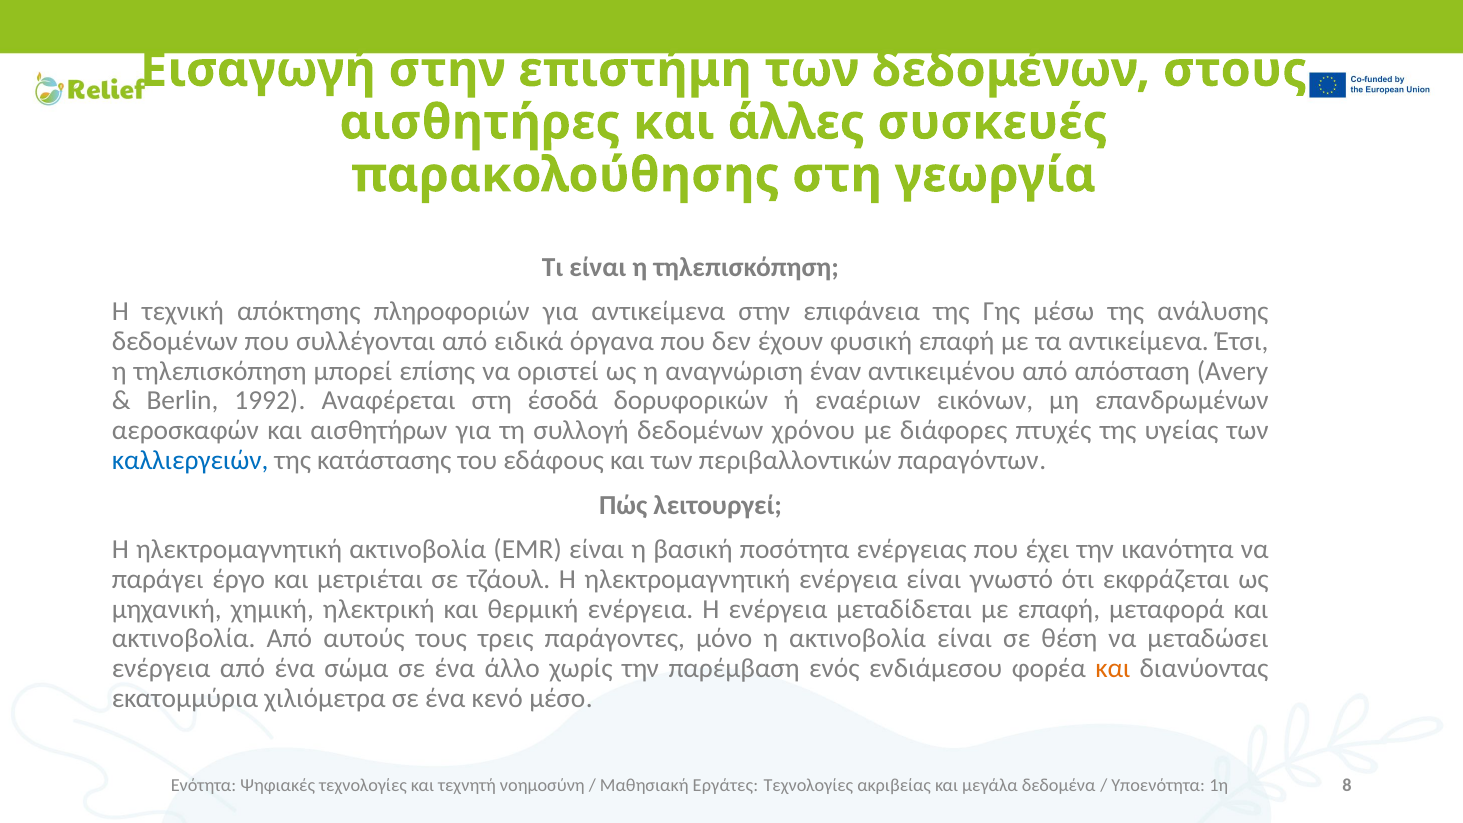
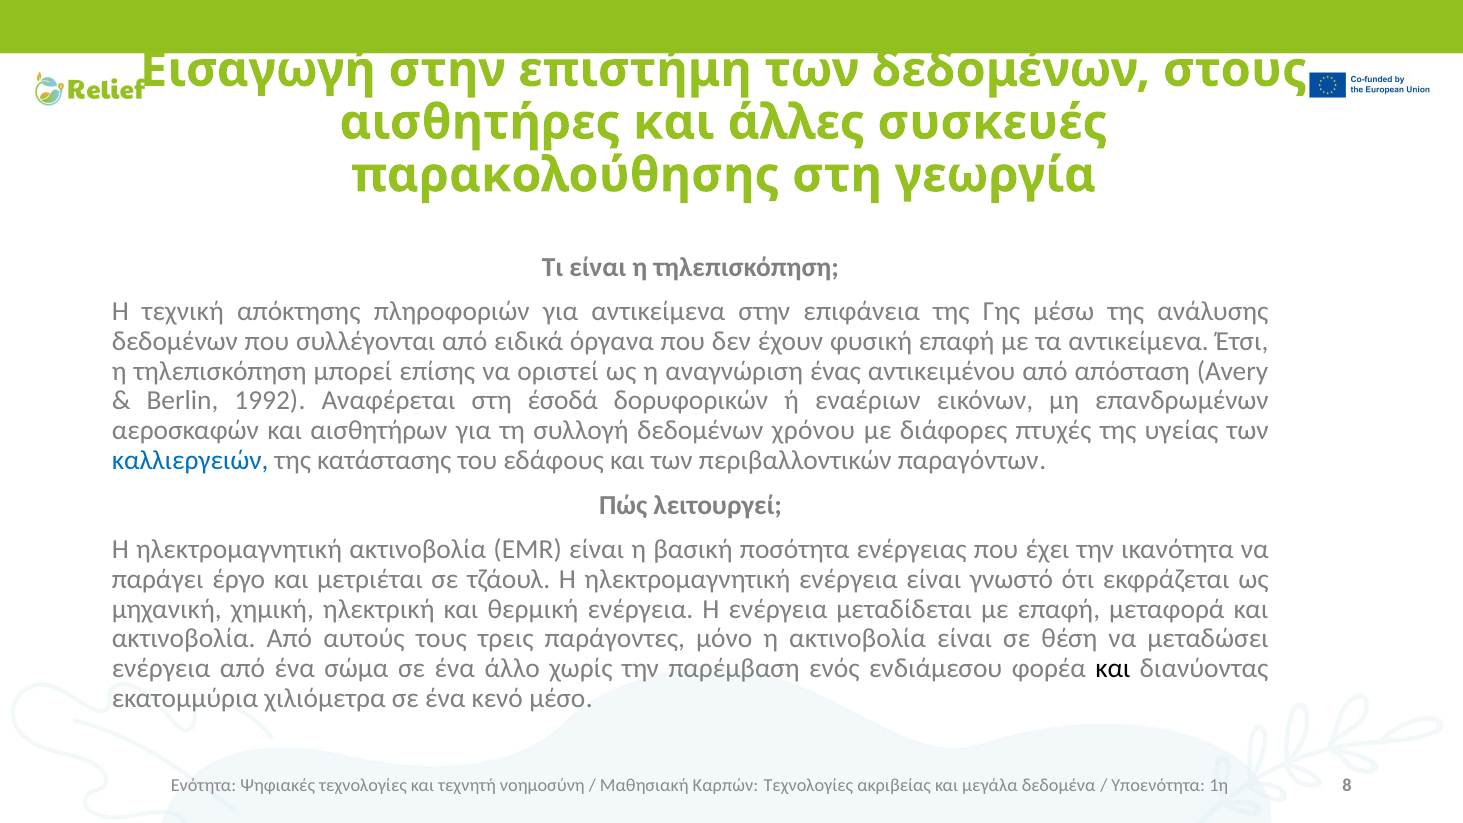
έναν: έναν -> ένας (836, 371)
και colour: orange -> black (1113, 668)
Εργάτες: Εργάτες -> Καρπών (725, 786)
